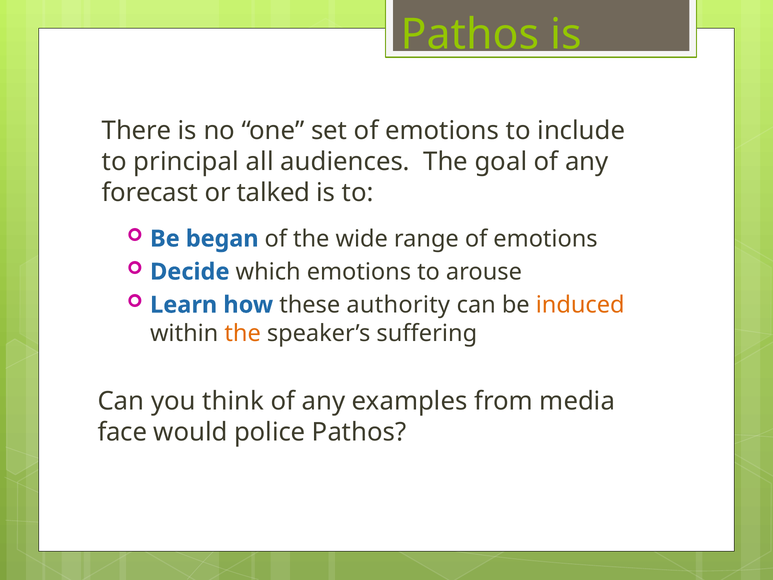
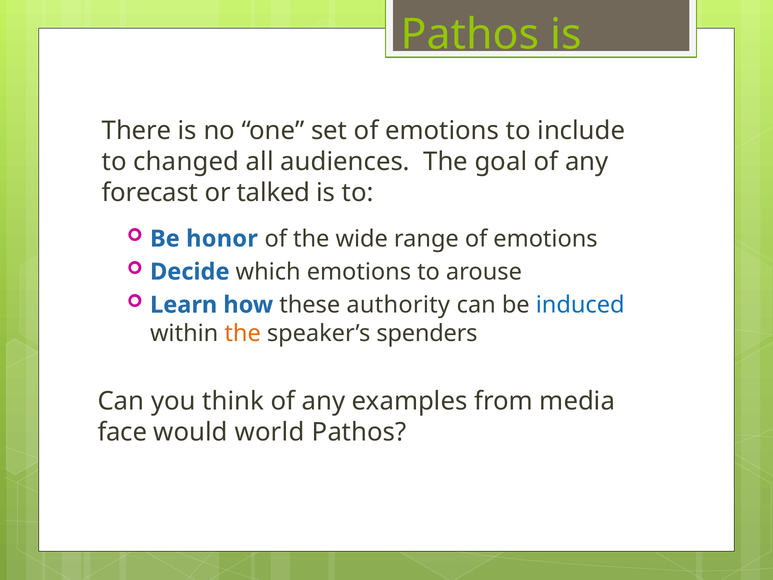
principal: principal -> changed (186, 162)
began: began -> honor (222, 239)
induced colour: orange -> blue (580, 305)
suffering: suffering -> spenders (427, 333)
police: police -> world (270, 432)
